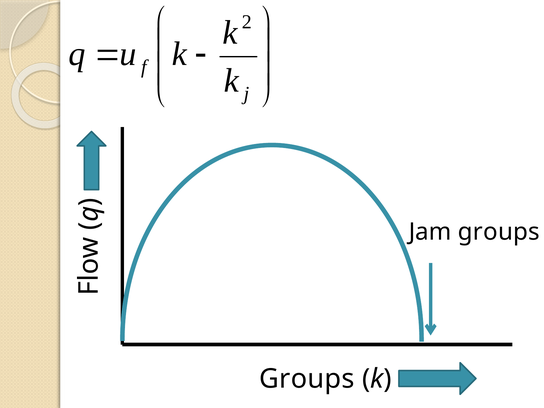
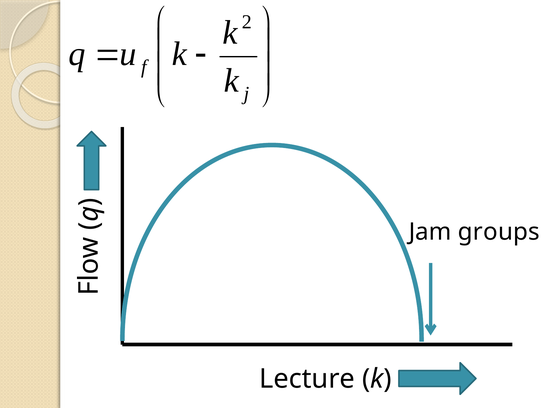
Groups: Groups -> Lecture (307, 379)
